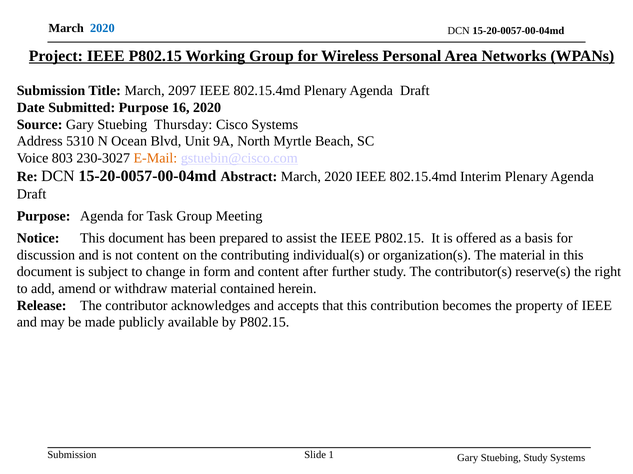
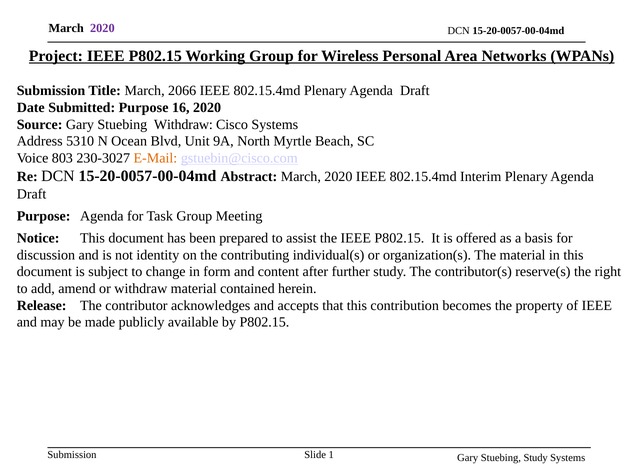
2020 colour: blue -> purple (102, 28)
2097: 2097 -> 2066 (182, 91)
Stuebing Thursday: Thursday -> Withdraw (183, 125)
not content: content -> identity (158, 255)
